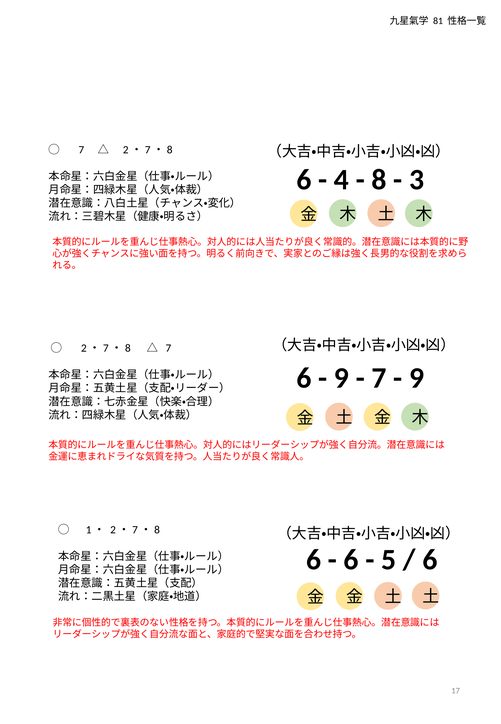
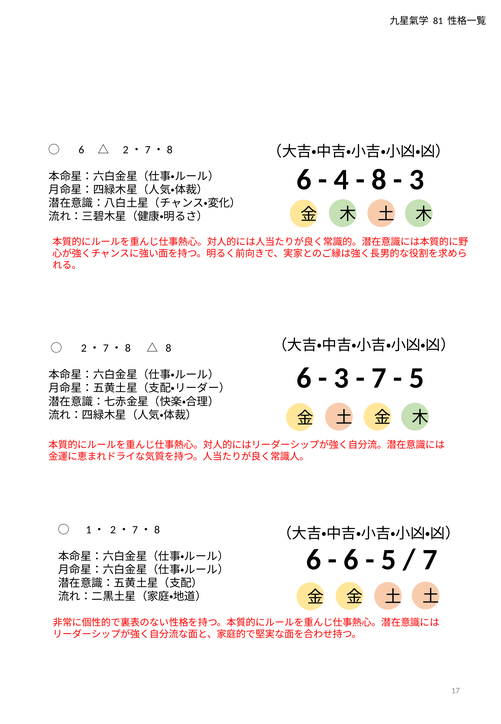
7: 7 -> 6 (81, 150)
7: 7 -> 8 (168, 348)
9: 9 -> 3 (341, 378)
9: 9 -> 5 (417, 378)
6: 6 -> 7 (430, 559)
